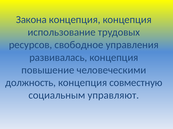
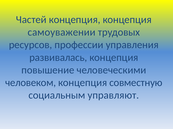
Закона: Закона -> Частей (31, 20)
использование: использование -> самоуважении (62, 32)
свободное: свободное -> профессии (79, 45)
должность: должность -> человеком (31, 83)
